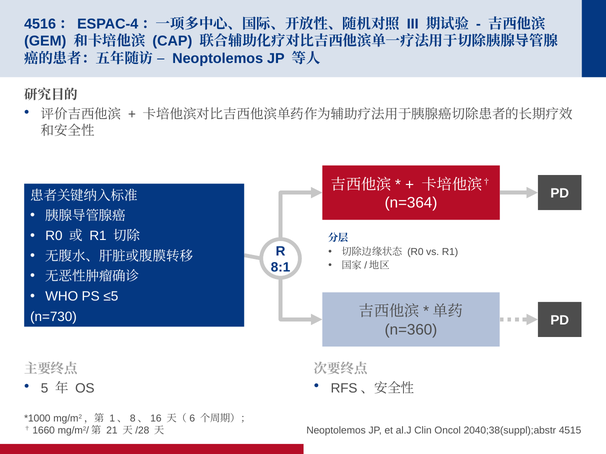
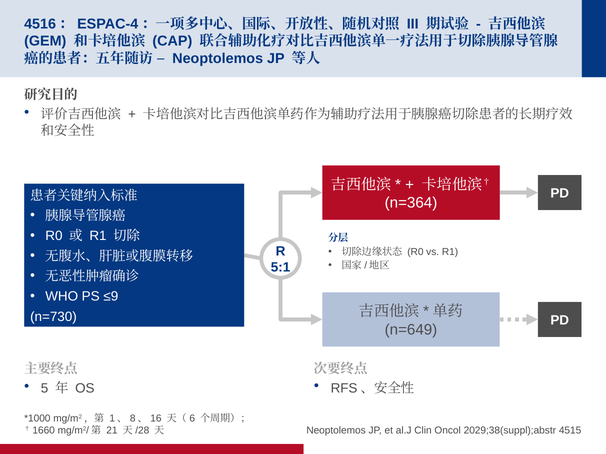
8:1: 8:1 -> 5:1 (281, 268)
≤5: ≤5 -> ≤9 (111, 297)
n=360: n=360 -> n=649 (411, 330)
2040;38(suppl);abstr: 2040;38(suppl);abstr -> 2029;38(suppl);abstr (510, 431)
